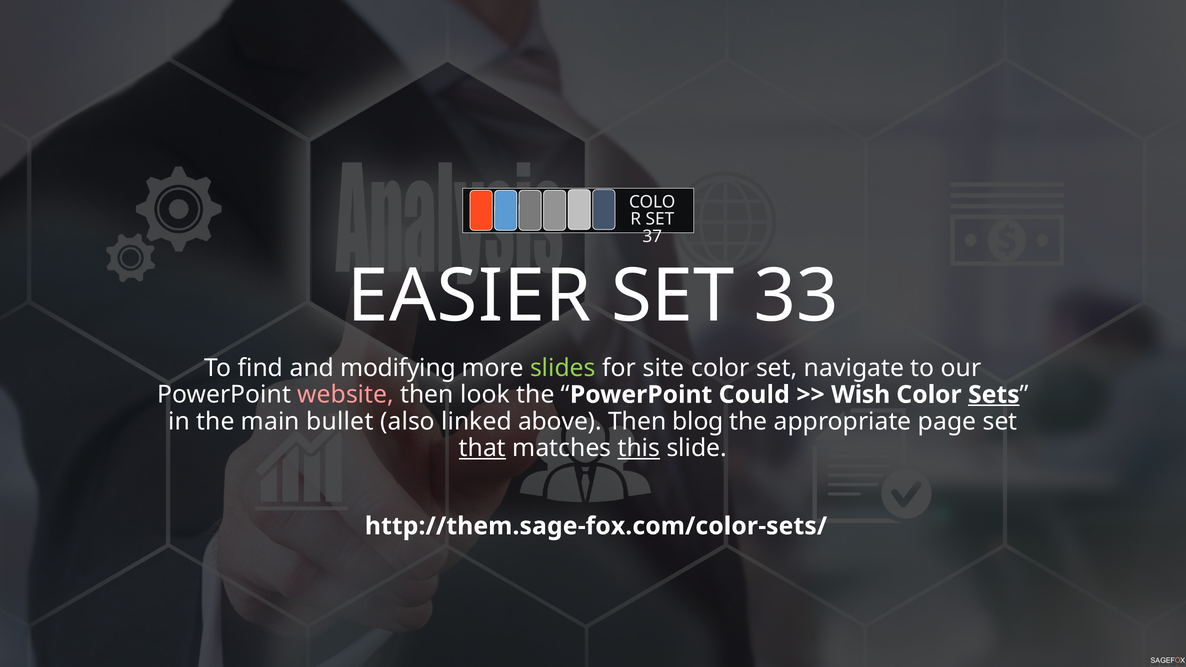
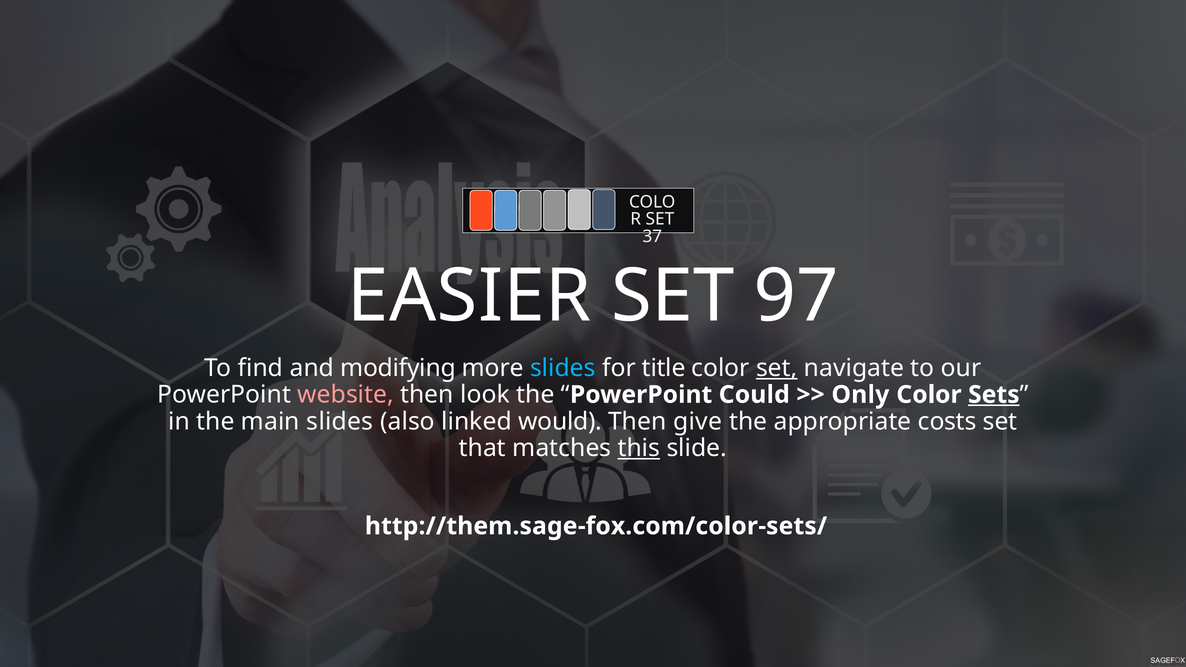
33: 33 -> 97 (796, 296)
slides colour: light green -> light blue (563, 368)
site: site -> title (664, 368)
set underline: none -> present (777, 368)
Wish: Wish -> Only (860, 395)
main bullet: bullet -> slides (340, 421)
above: above -> would (560, 421)
blog: blog -> give (698, 421)
page: page -> costs (947, 421)
that underline: present -> none (482, 448)
